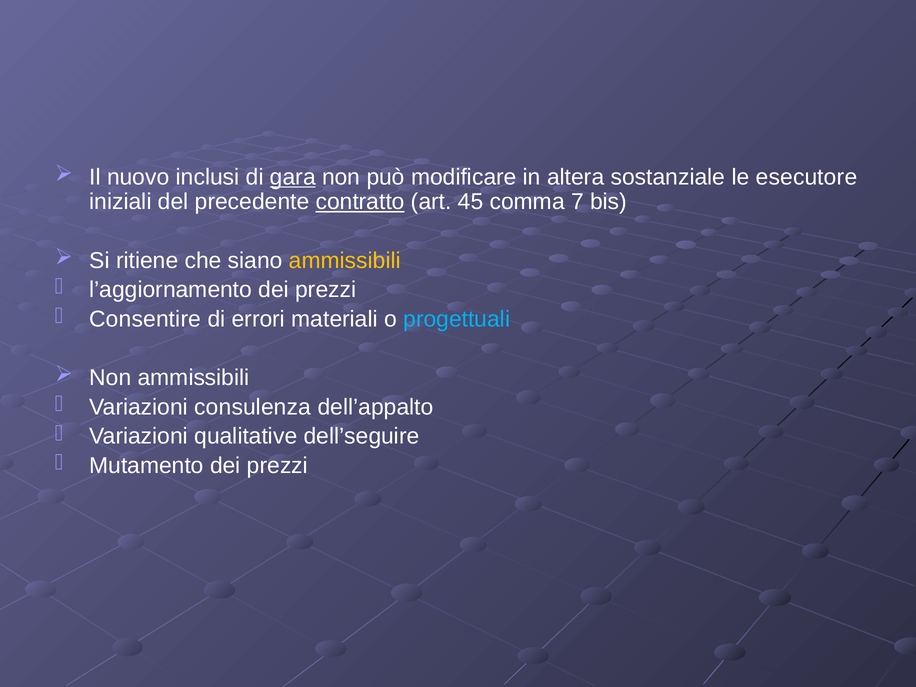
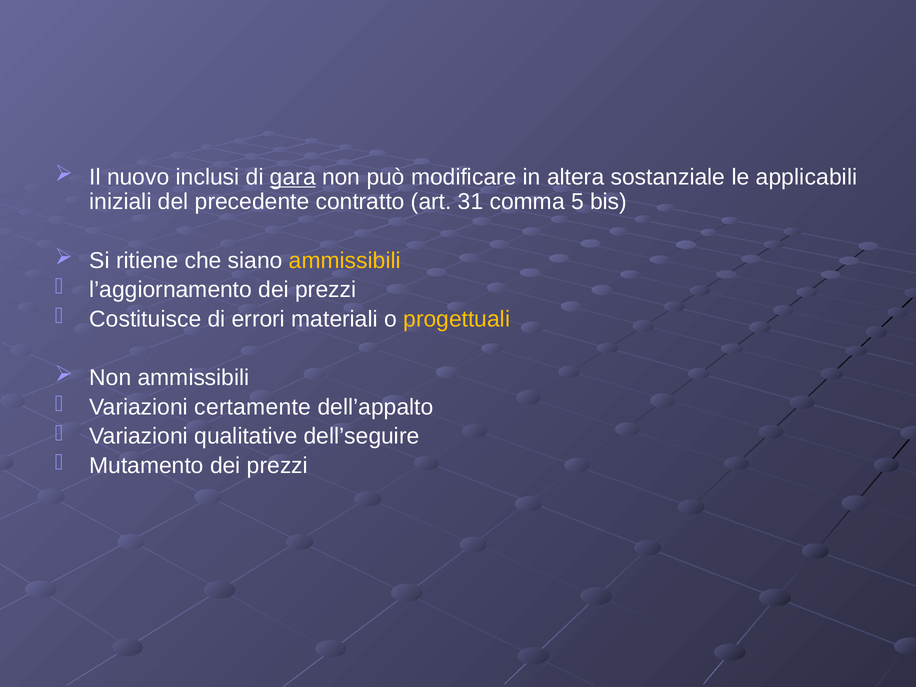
esecutore: esecutore -> applicabili (807, 177)
contratto underline: present -> none (360, 202)
45: 45 -> 31 (471, 202)
7: 7 -> 5 (577, 202)
Consentire: Consentire -> Costituisce (145, 319)
progettuali colour: light blue -> yellow (457, 319)
consulenza: consulenza -> certamente (253, 407)
